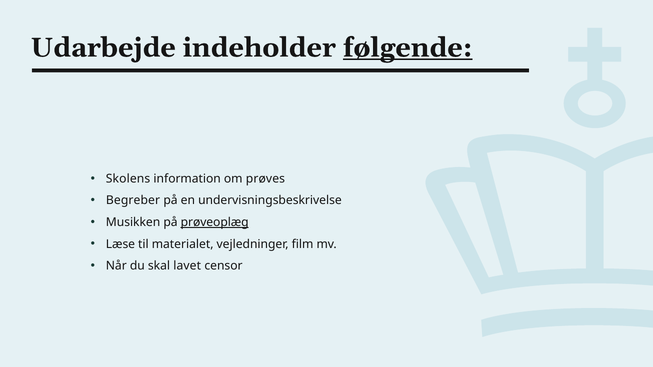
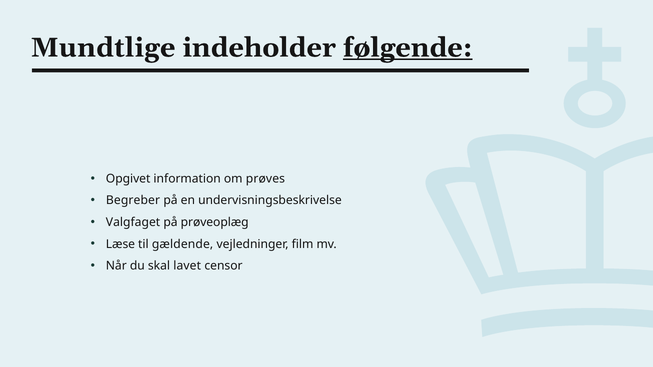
Udarbejde: Udarbejde -> Mundtlige (103, 48)
Skolens: Skolens -> Opgivet (128, 179)
Musikken: Musikken -> Valgfaget (133, 222)
prøveoplæg underline: present -> none (215, 222)
materialet: materialet -> gældende (183, 244)
